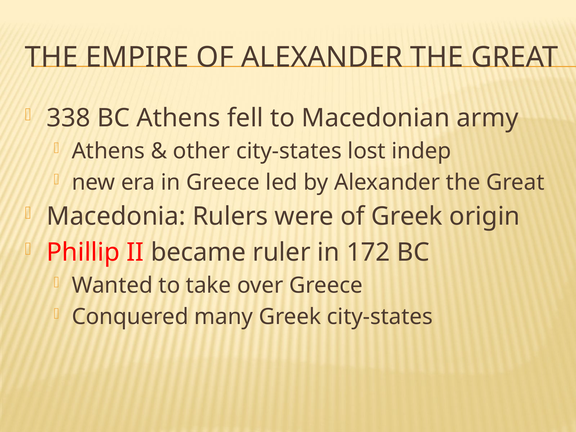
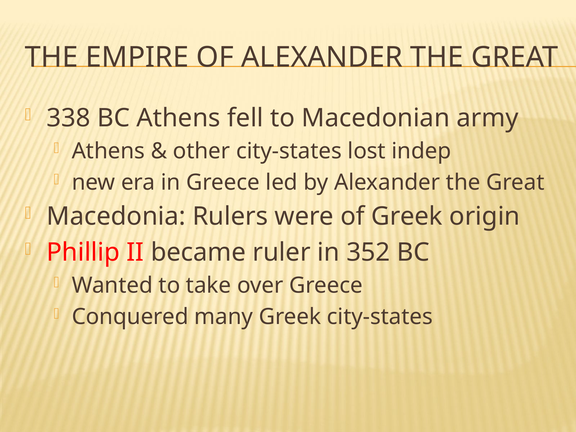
172: 172 -> 352 (368, 252)
